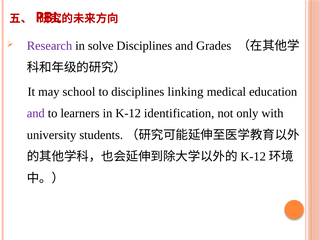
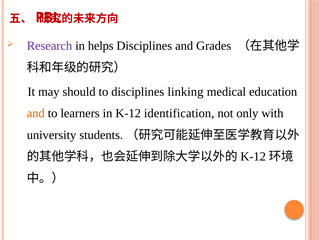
solve: solve -> helps (101, 46)
school: school -> should (79, 91)
and colour: purple -> orange (36, 113)
